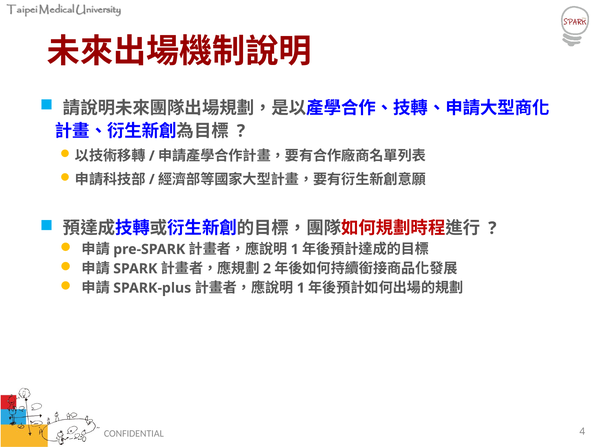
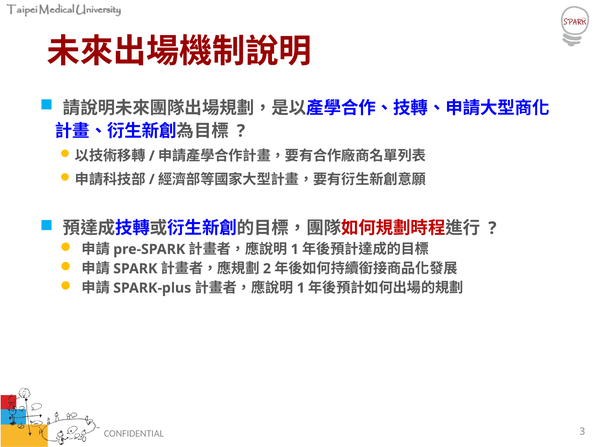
4: 4 -> 3 (582, 432)
